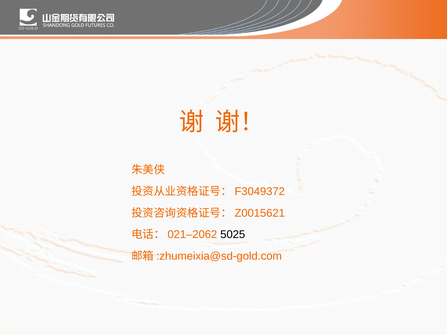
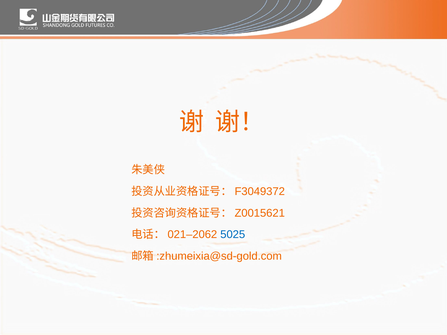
5025 colour: black -> blue (233, 235)
